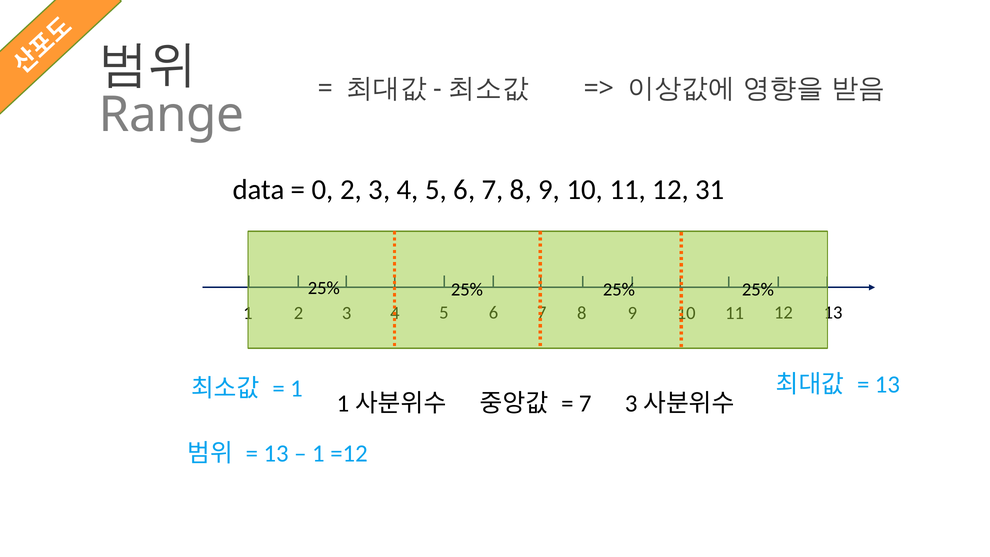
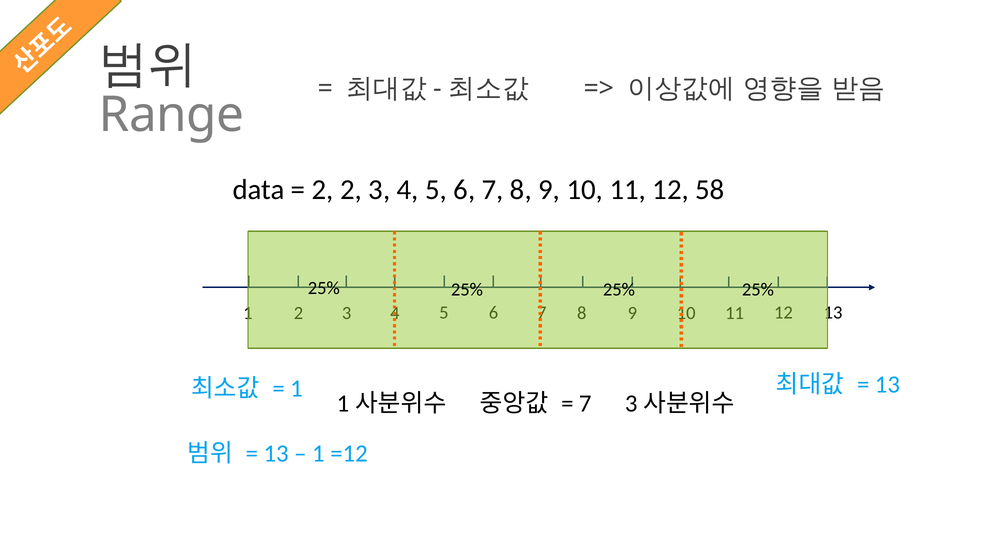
0: 0 -> 2 (323, 190)
31: 31 -> 58 (710, 190)
